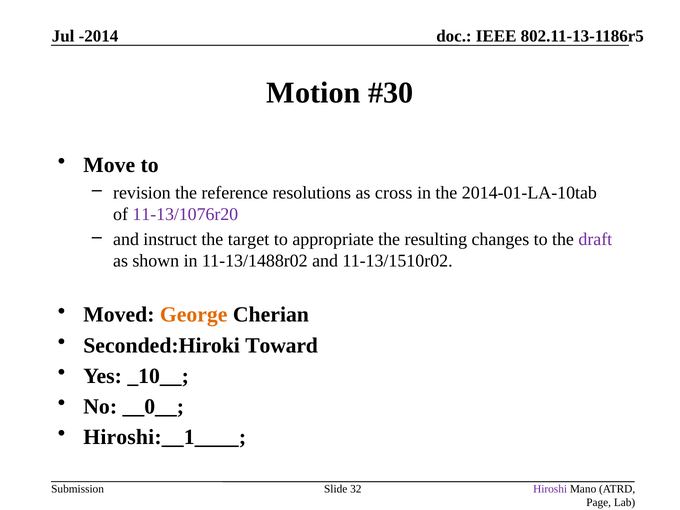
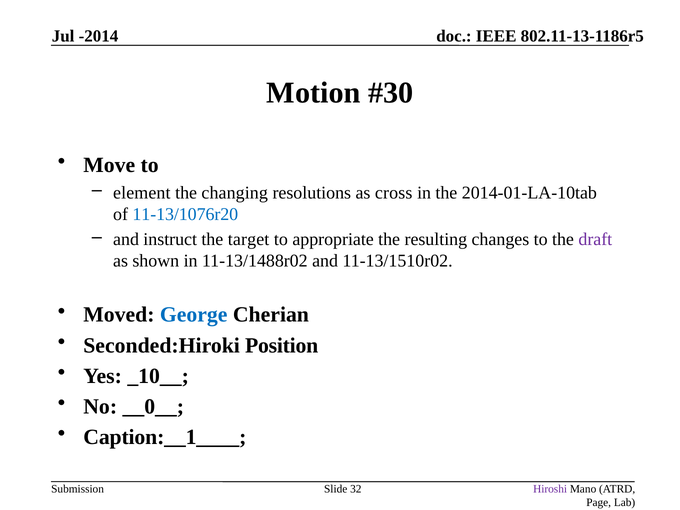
revision: revision -> element (142, 193)
reference: reference -> changing (235, 193)
11-13/1076r20 colour: purple -> blue (185, 214)
George colour: orange -> blue (194, 315)
Toward: Toward -> Position (282, 345)
Hiroshi:__1____: Hiroshi:__1____ -> Caption:__1____ (165, 437)
